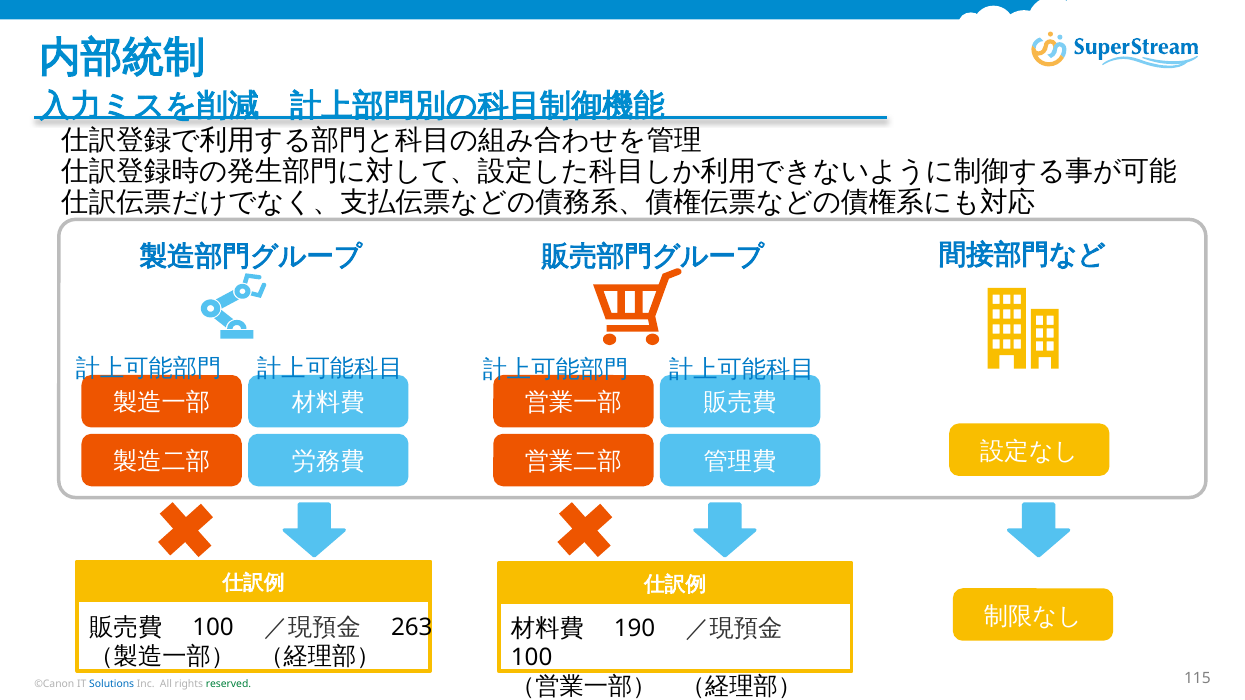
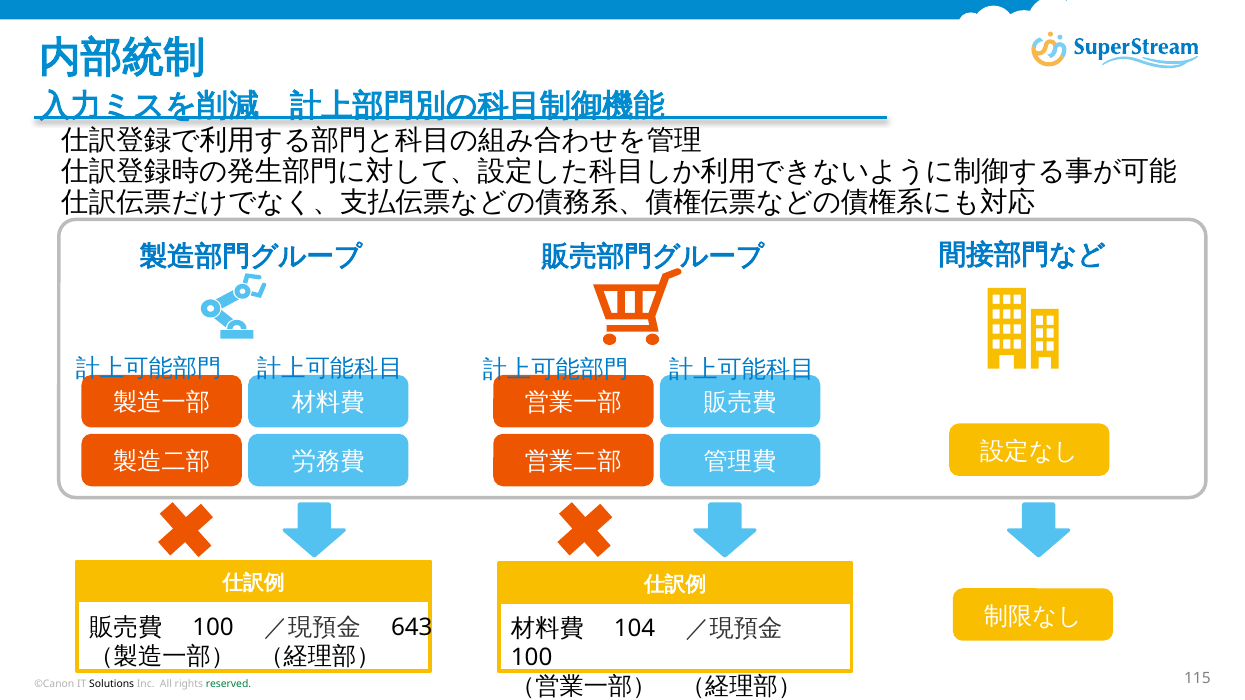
263: 263 -> 643 (412, 627)
190: 190 -> 104 (635, 629)
Solutions colour: blue -> black (112, 684)
